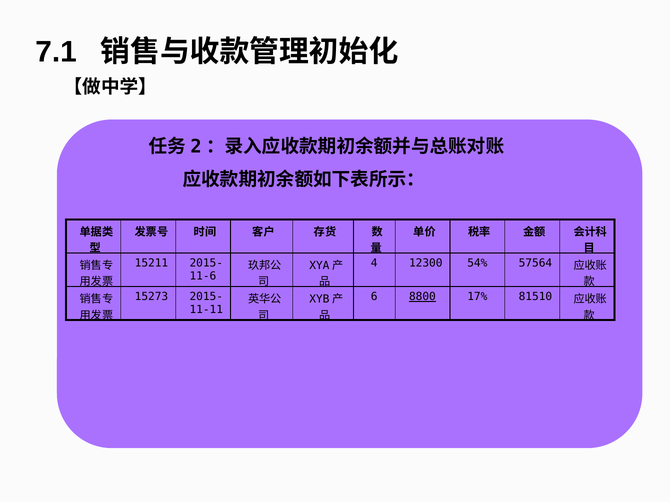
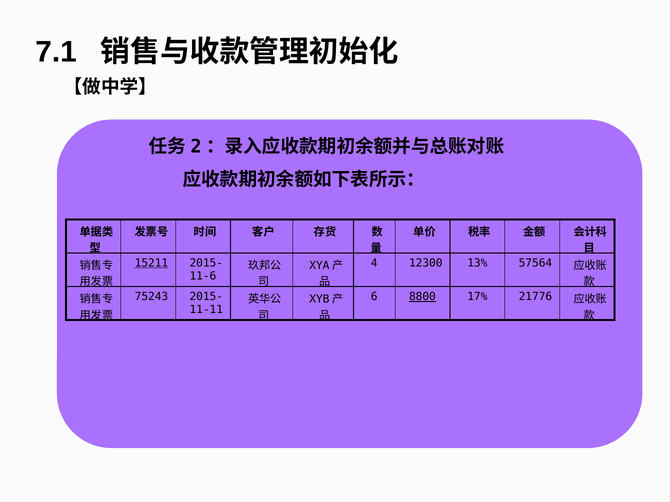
15211 underline: none -> present (151, 263)
54%: 54% -> 13% (477, 263)
15273: 15273 -> 75243 (151, 297)
81510: 81510 -> 21776 (535, 297)
